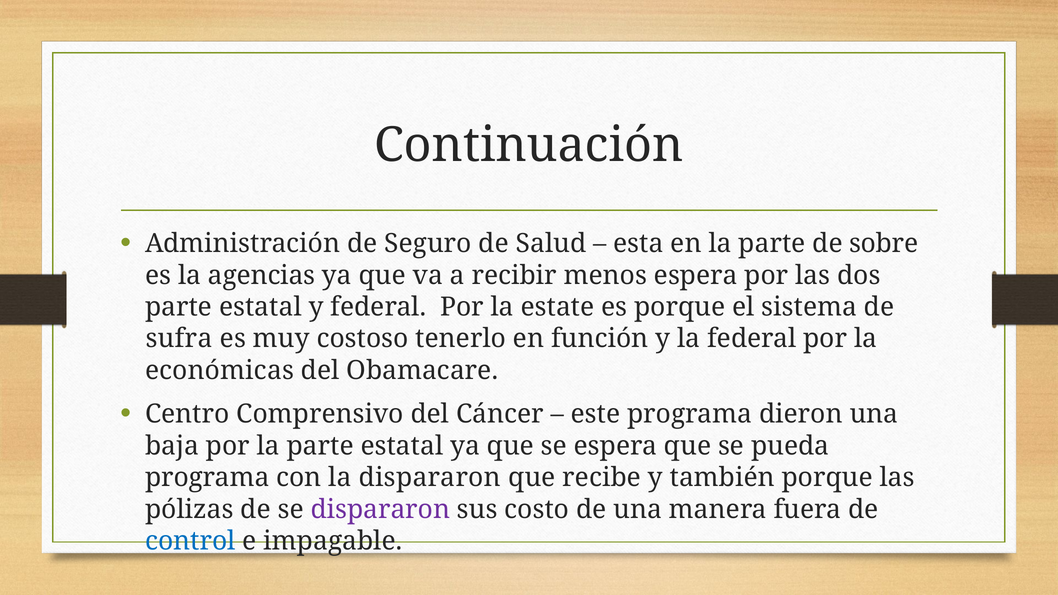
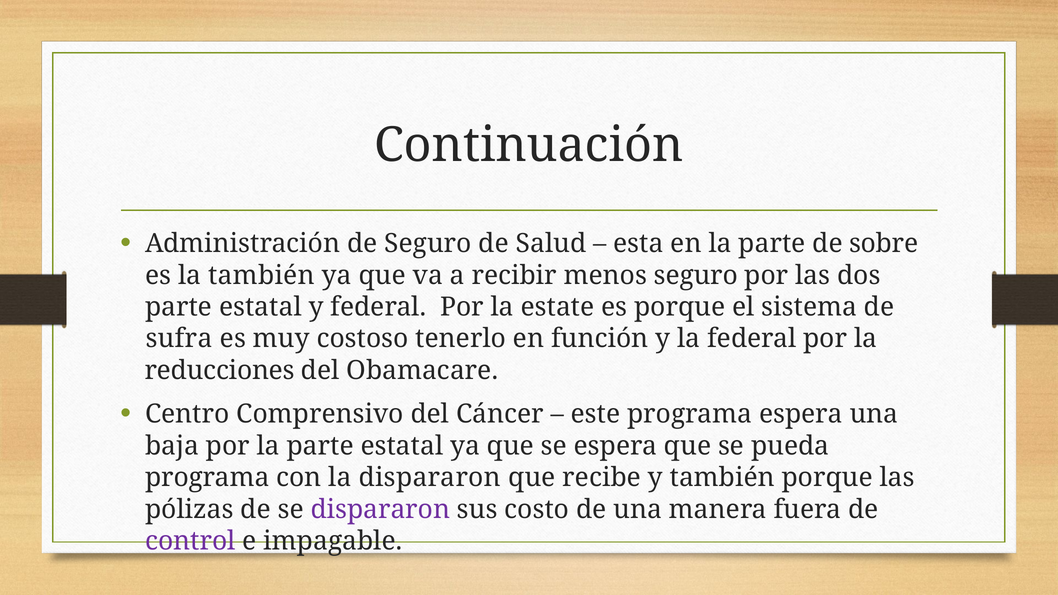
la agencias: agencias -> también (261, 275)
menos espera: espera -> seguro (696, 275)
económicas: económicas -> reducciones (220, 371)
programa dieron: dieron -> espera (801, 414)
control colour: blue -> purple (190, 541)
